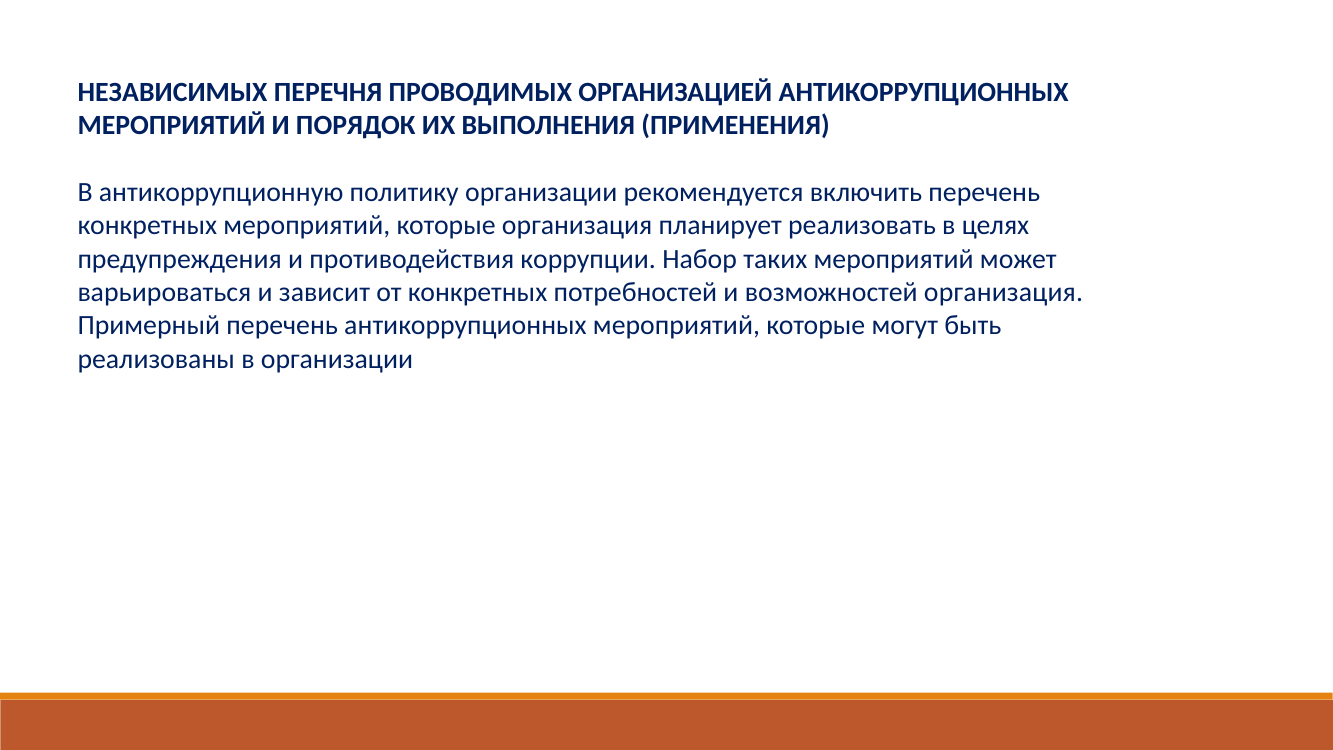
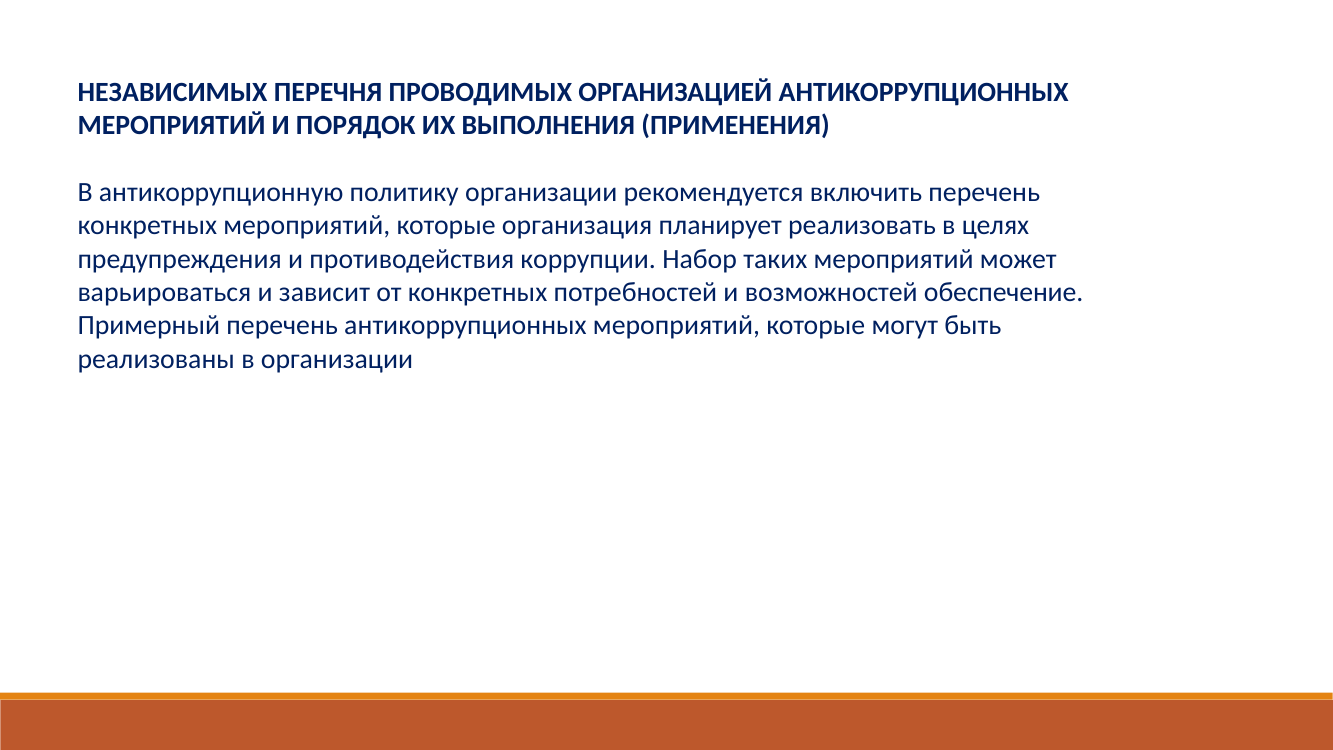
возможностей организация: организация -> обеспечение (1004, 292)
